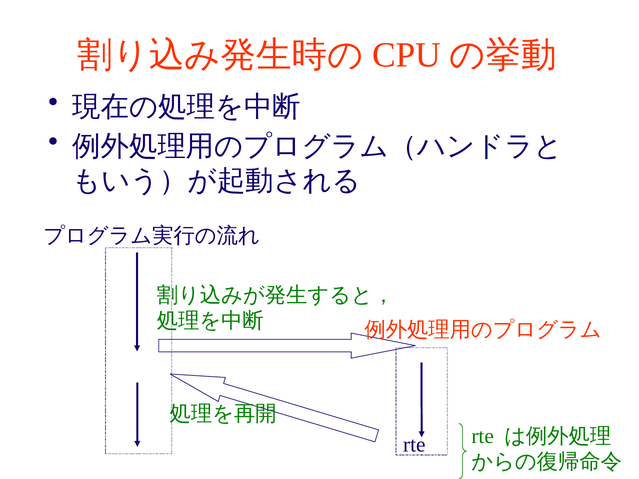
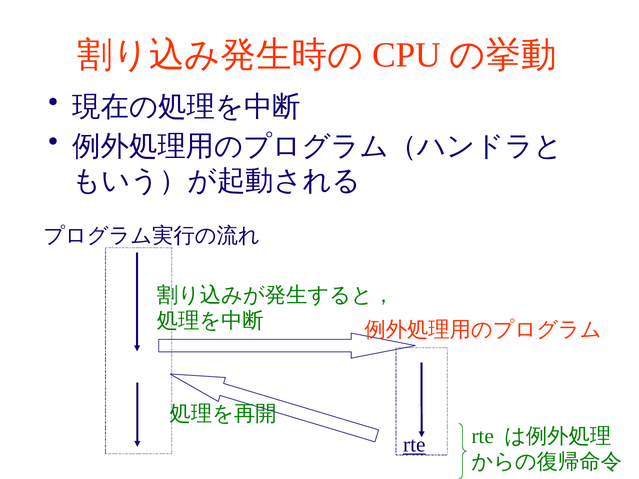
rte underline: none -> present (414, 445)
